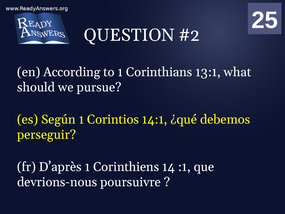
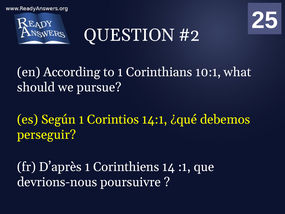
13:1: 13:1 -> 10:1 (208, 72)
